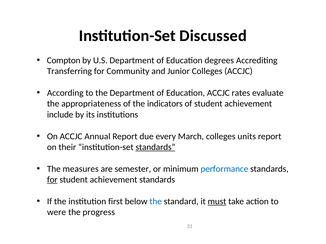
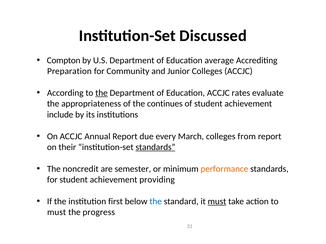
degrees: degrees -> average (219, 60)
Transferring: Transferring -> Preparation (69, 71)
the underline: none -> present (101, 93)
indicators: indicators -> continues (165, 104)
units: units -> from (247, 137)
measures: measures -> noncredit (81, 169)
performance colour: blue -> orange (224, 169)
for underline: present -> none (52, 180)
achievement standards: standards -> providing (157, 180)
were: were -> must (57, 213)
